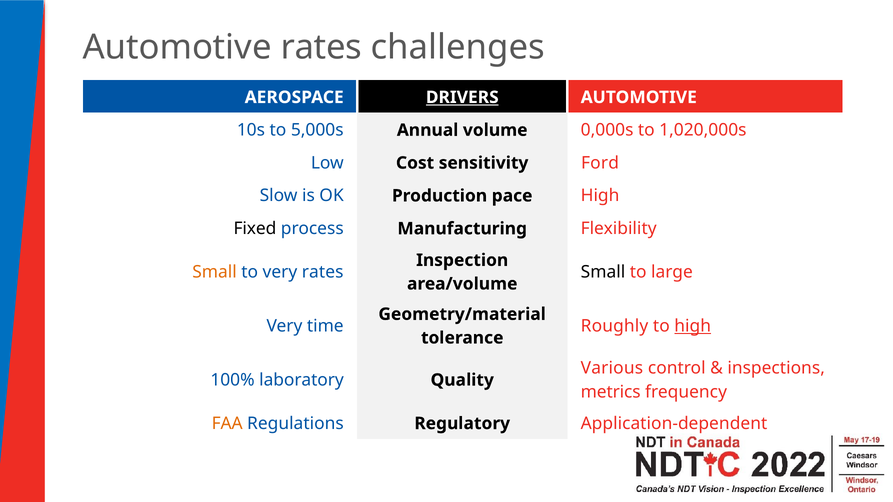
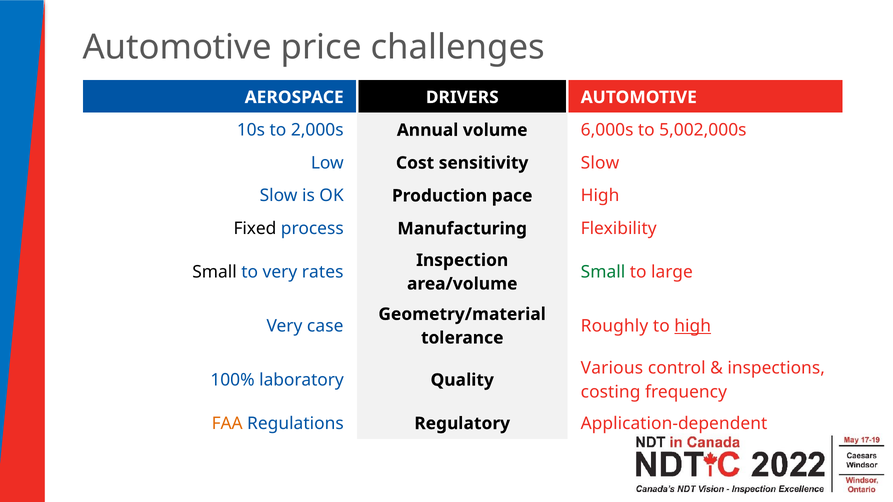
Automotive rates: rates -> price (321, 47)
DRIVERS underline: present -> none (462, 97)
5,000s: 5,000s -> 2,000s (317, 130)
0,000s: 0,000s -> 6,000s (607, 130)
1,020,000s: 1,020,000s -> 5,002,000s (703, 130)
sensitivity Ford: Ford -> Slow (600, 163)
Small colour: orange -> black (215, 272)
Small colour: black -> green (603, 272)
time: time -> case (325, 326)
metrics: metrics -> costing (611, 392)
